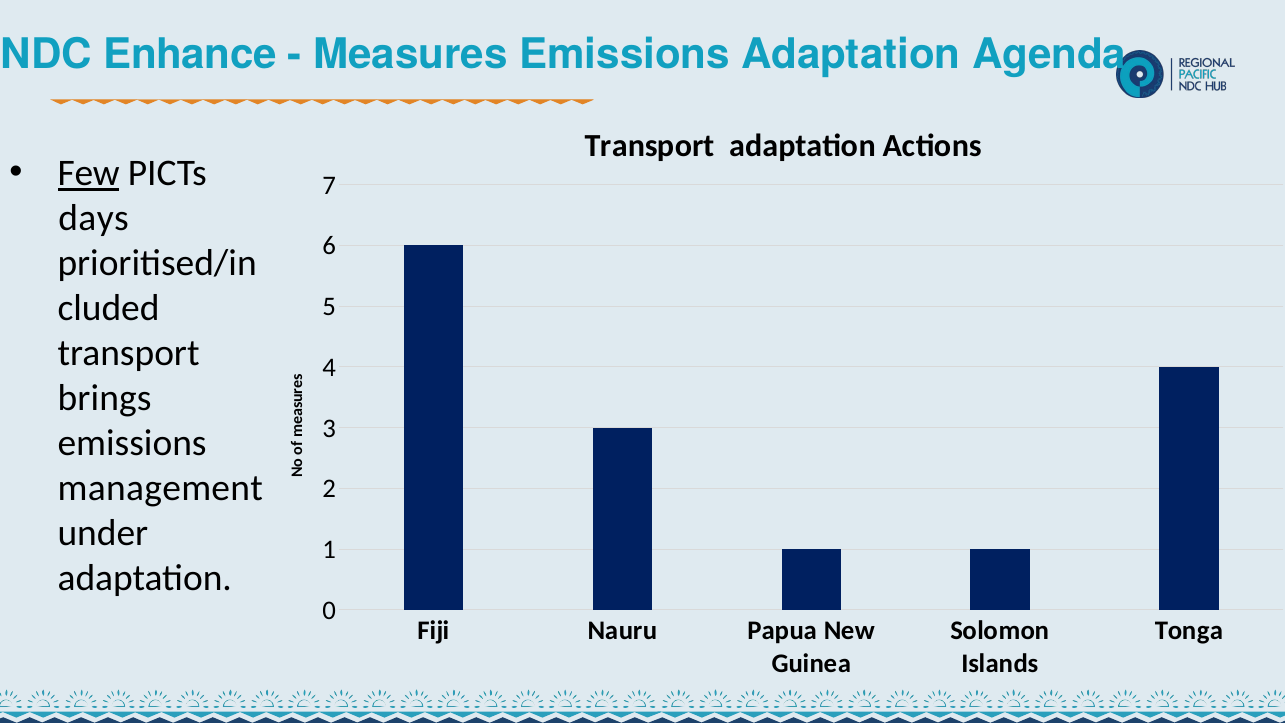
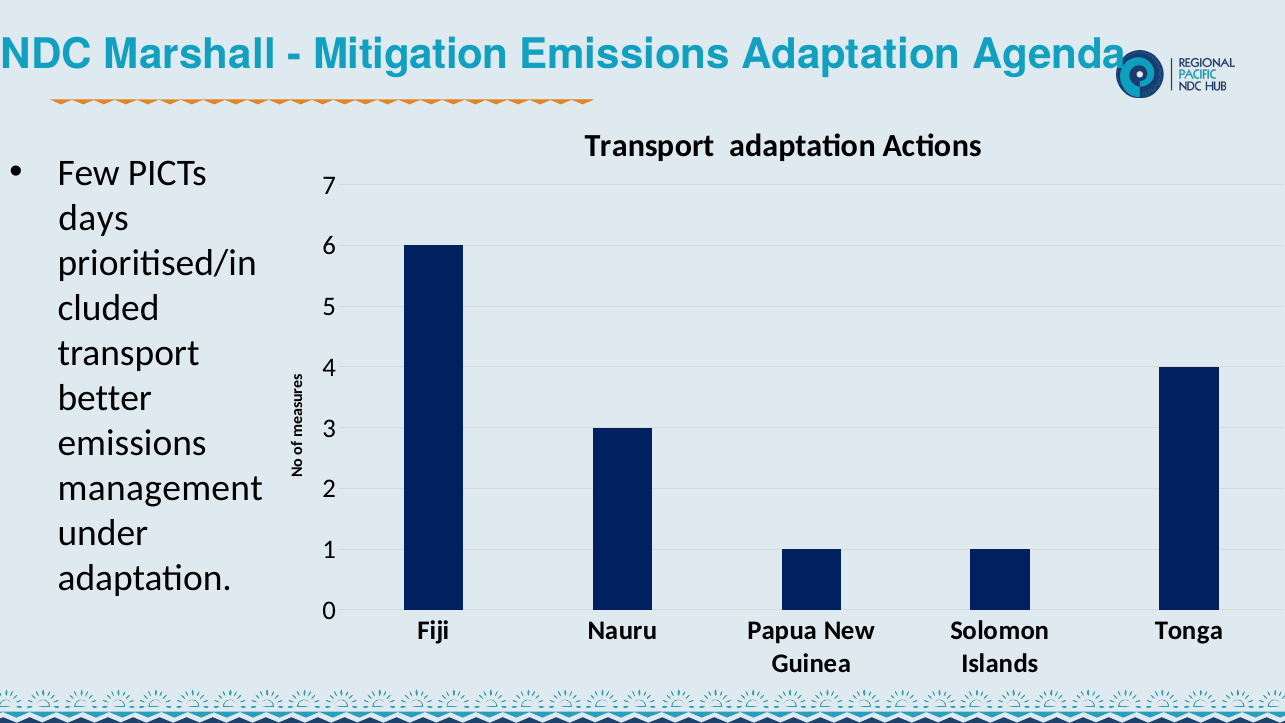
Enhance: Enhance -> Marshall (190, 55)
Measures: Measures -> Mitigation (411, 55)
Few underline: present -> none (89, 173)
brings: brings -> better (105, 398)
